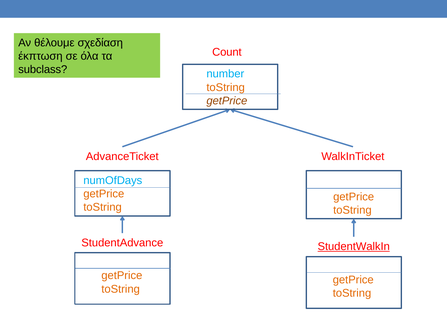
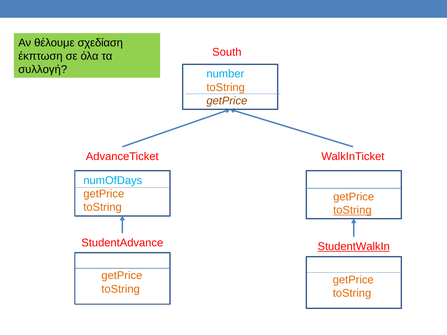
Count: Count -> South (227, 52)
subclass: subclass -> συλλογή (43, 70)
toString underline: none -> present (352, 210)
